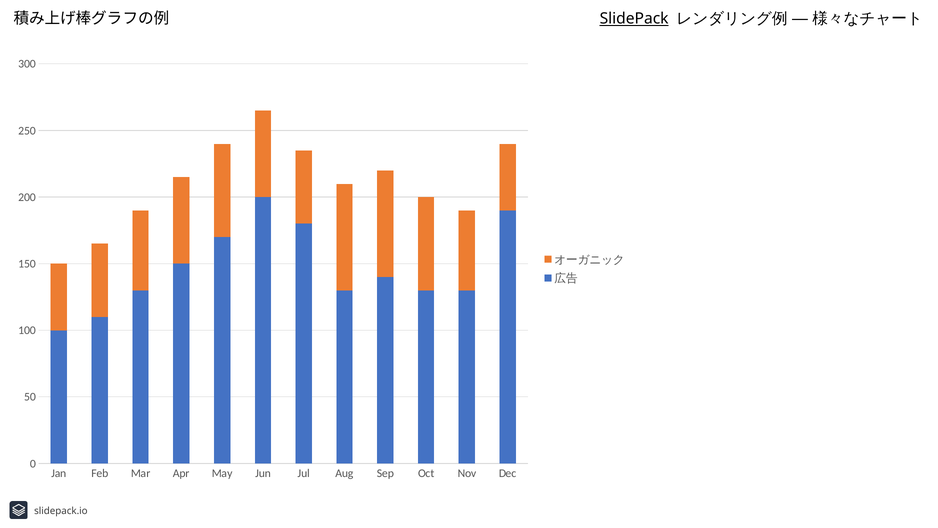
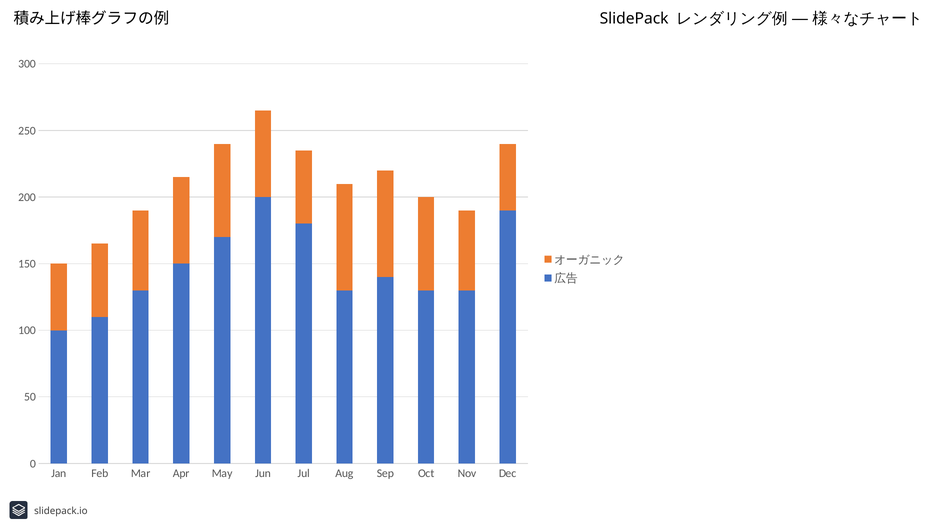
SlidePack underline: present -> none (634, 19)
